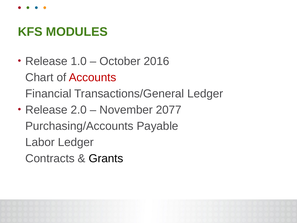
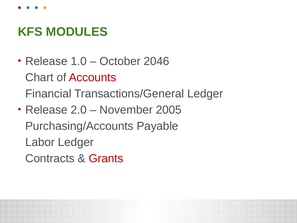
2016: 2016 -> 2046 (157, 61)
2077: 2077 -> 2005 (169, 110)
Grants colour: black -> red (106, 158)
